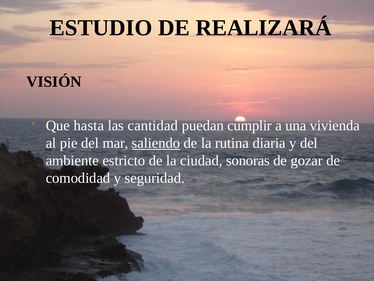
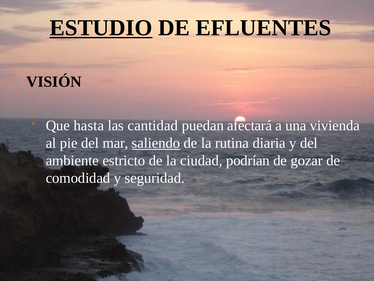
ESTUDIO underline: none -> present (101, 28)
REALIZARÁ: REALIZARÁ -> EFLUENTES (263, 28)
cumplir: cumplir -> afectará (250, 125)
sonoras: sonoras -> podrían (248, 160)
